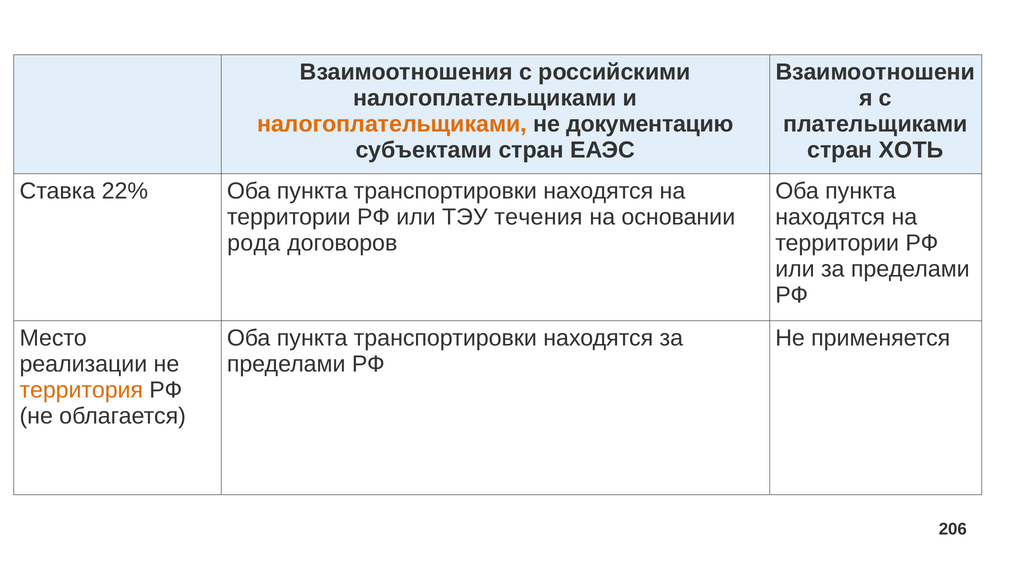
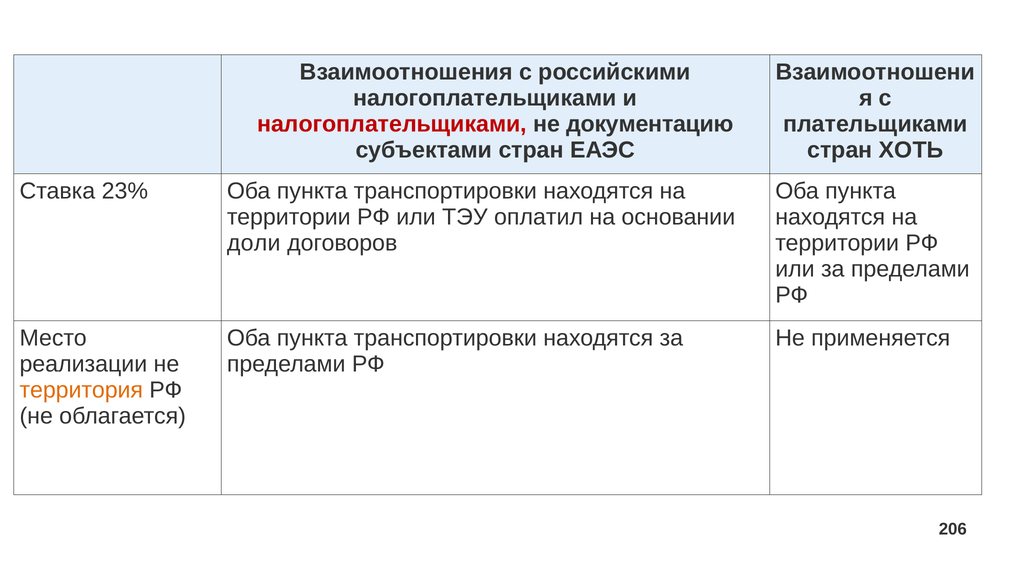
налогоплательщиками colour: orange -> red (392, 124)
22%: 22% -> 23% (125, 191)
течения: течения -> оплатил (539, 217)
рода: рода -> доли (254, 243)
